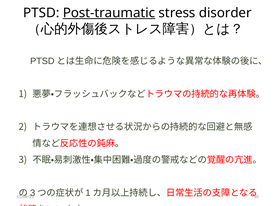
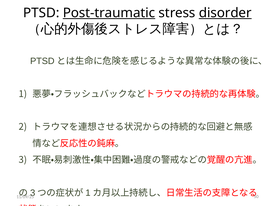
disorder underline: none -> present (225, 13)
